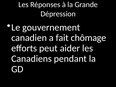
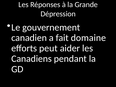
chômage: chômage -> domaine (88, 38)
